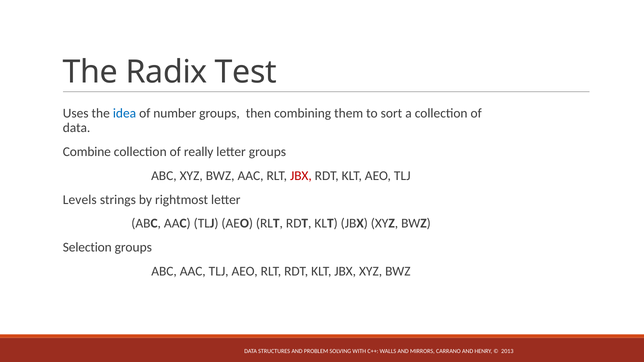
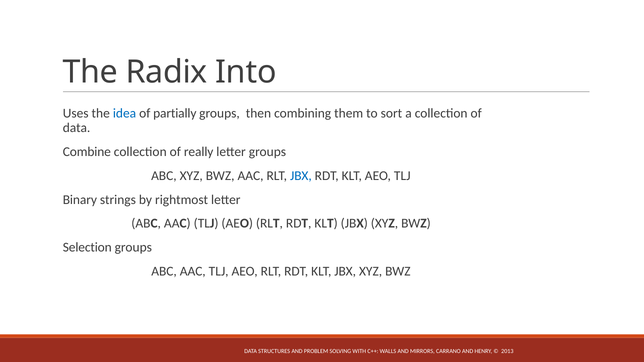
Test: Test -> Into (246, 72)
number: number -> partially (175, 114)
JBX colour: red -> blue (301, 176)
Levels: Levels -> Binary (80, 200)
